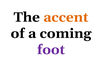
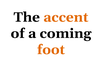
foot colour: purple -> orange (51, 50)
